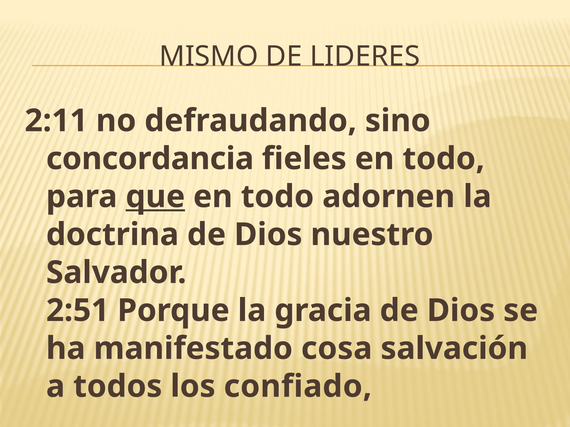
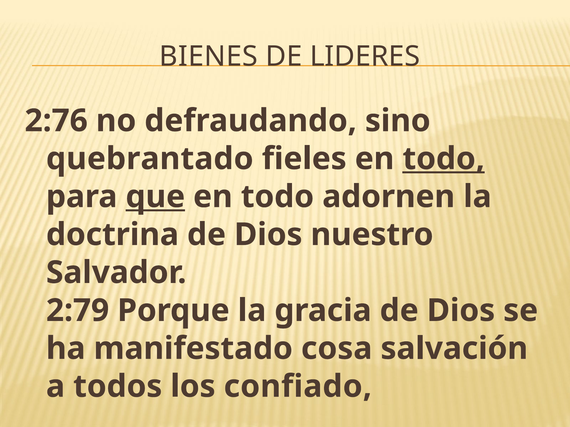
MISMO: MISMO -> BIENES (209, 57)
2:11: 2:11 -> 2:76 (56, 121)
concordancia: concordancia -> quebrantado (150, 159)
todo underline: none -> present (444, 159)
2:51: 2:51 -> 2:79 (78, 311)
